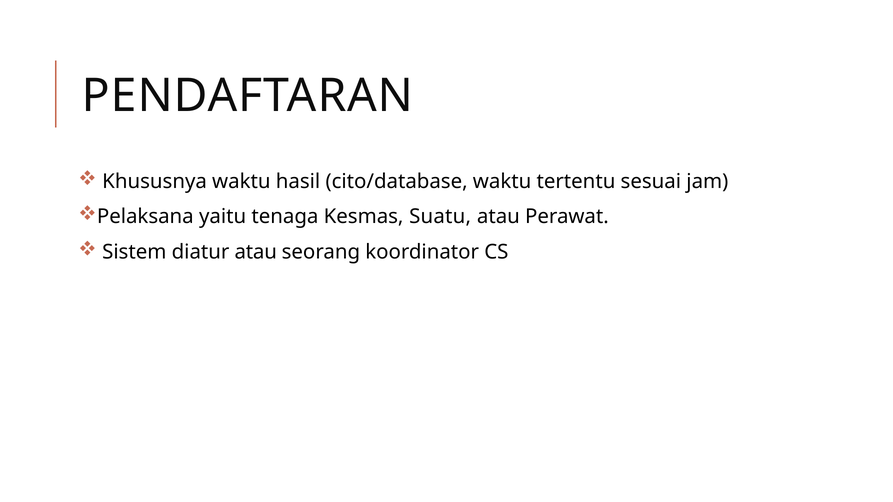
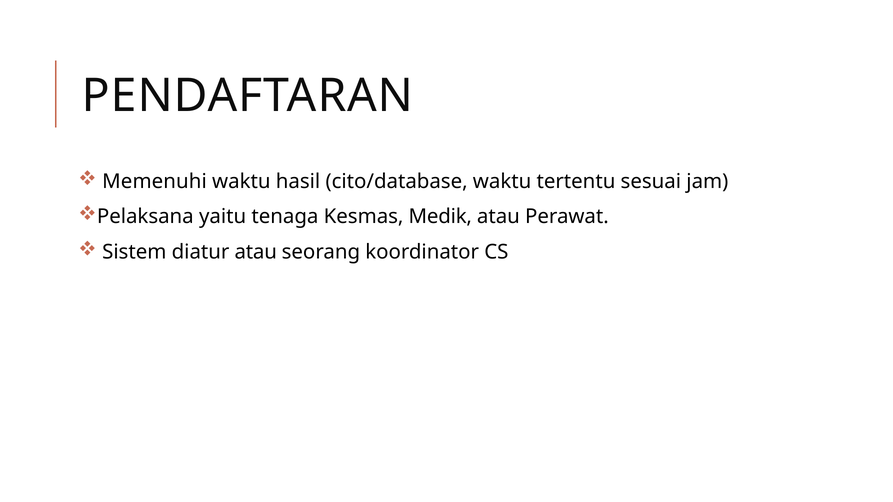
Khususnya: Khususnya -> Memenuhi (155, 182)
Suatu: Suatu -> Medik (440, 217)
